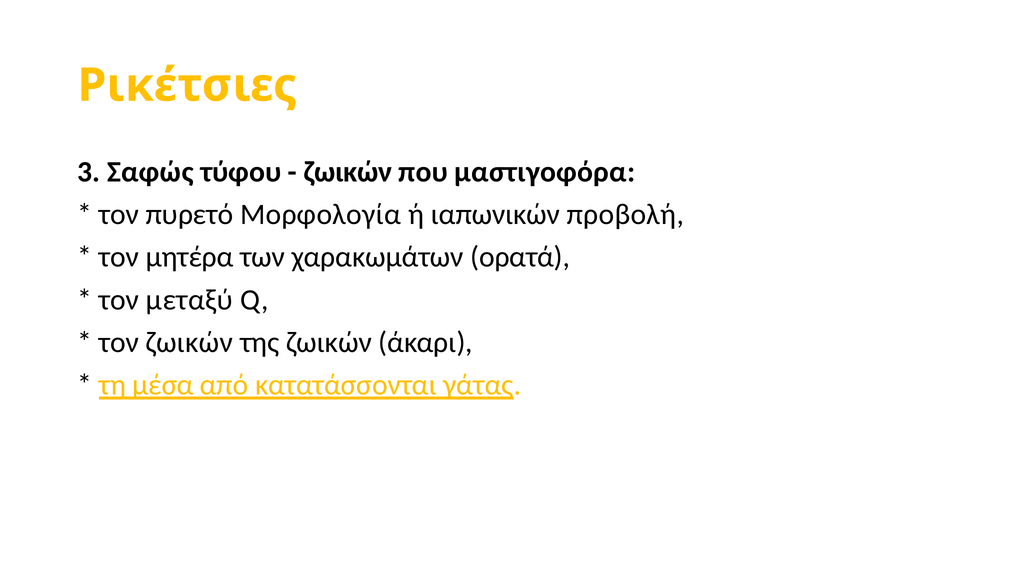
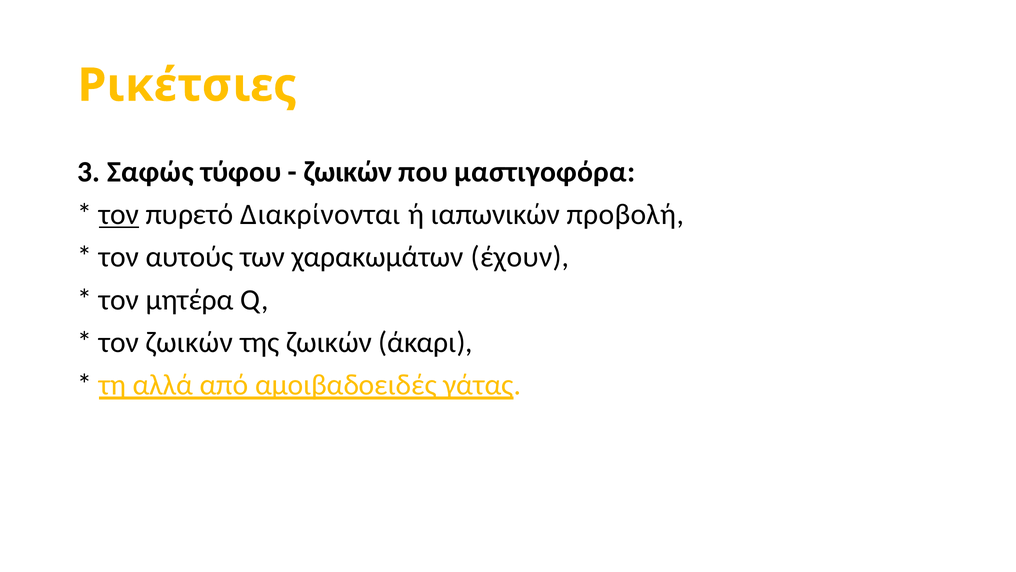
τον underline: none -> present (119, 214)
Μορφολογία: Μορφολογία -> Διακρίνονται (321, 214)
μητέρα: μητέρα -> αυτούς (190, 257)
ορατά: ορατά -> έχουν (520, 257)
μεταξύ: μεταξύ -> μητέρα (190, 300)
μέσα: μέσα -> αλλά (163, 385)
κατατάσσονται: κατατάσσονται -> αμοιβαδοειδές (346, 385)
